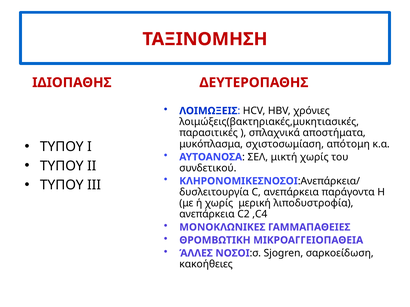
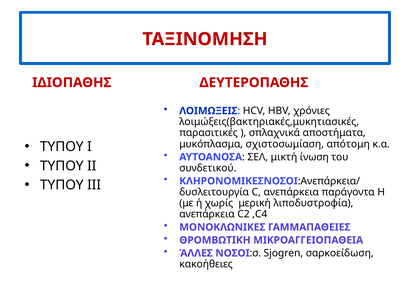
μικτή χωρίς: χωρίς -> ίνωση (314, 157)
